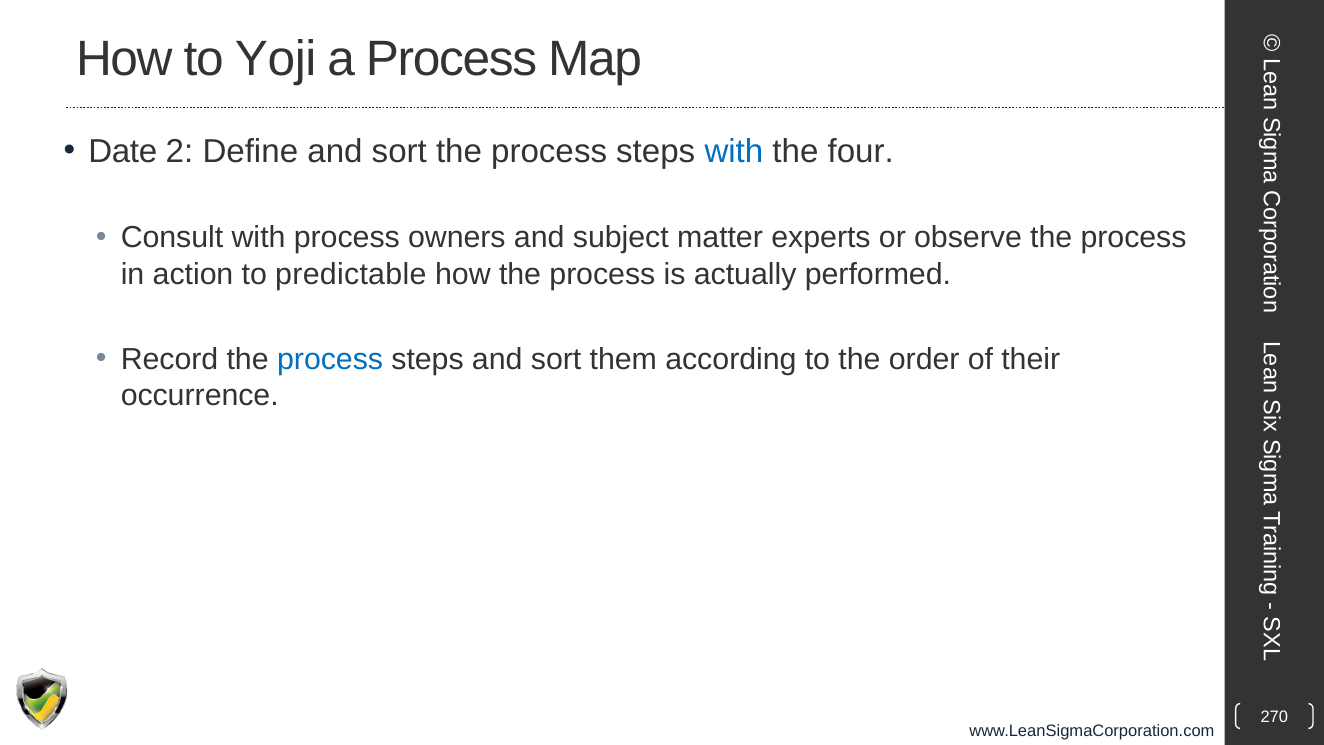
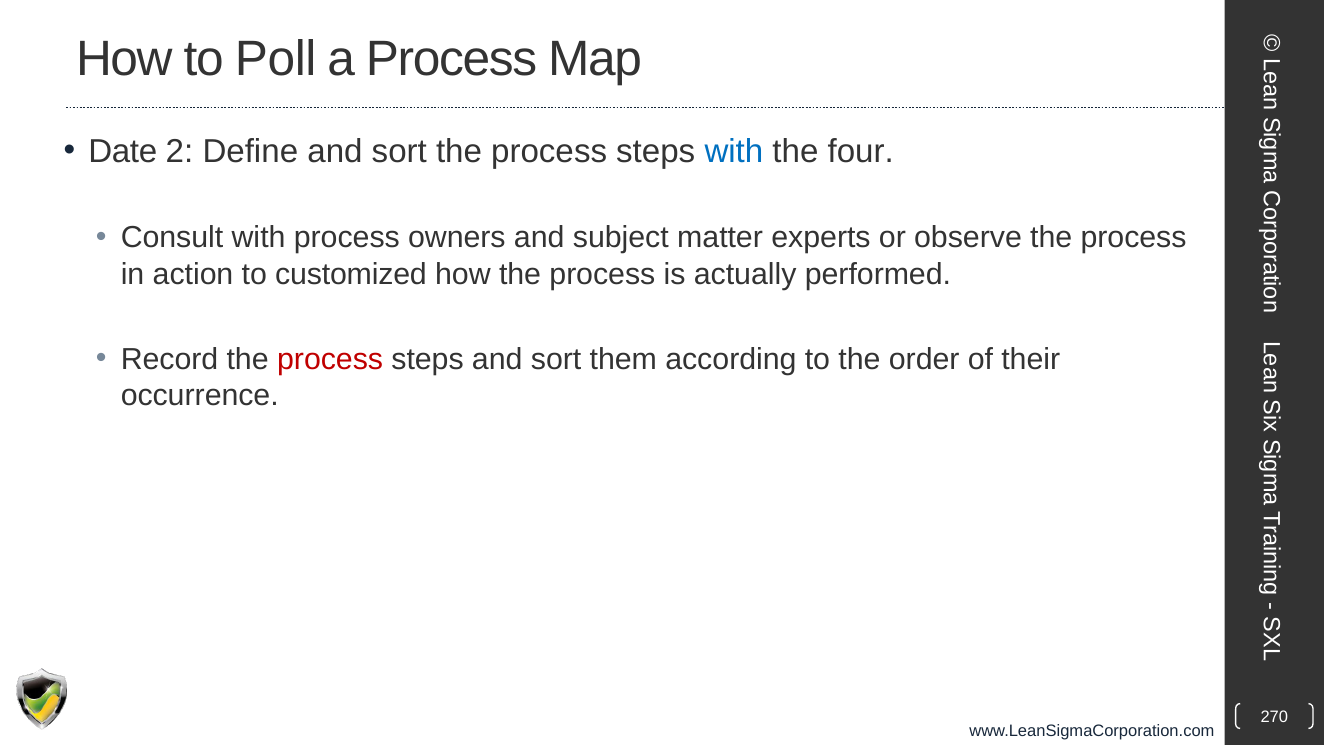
Yoji: Yoji -> Poll (276, 59)
predictable: predictable -> customized (351, 274)
process colour: blue -> red (330, 359)
